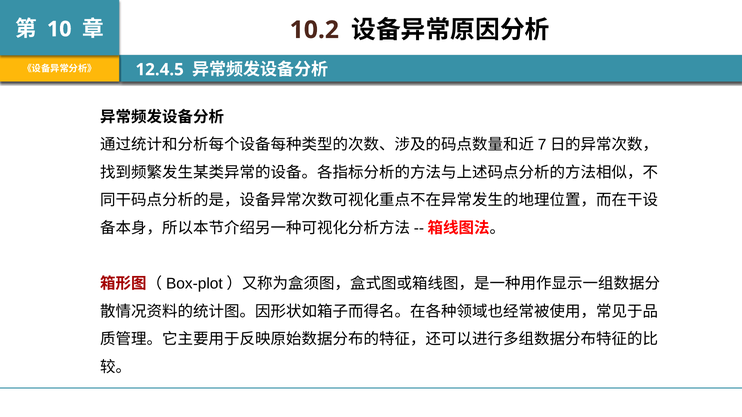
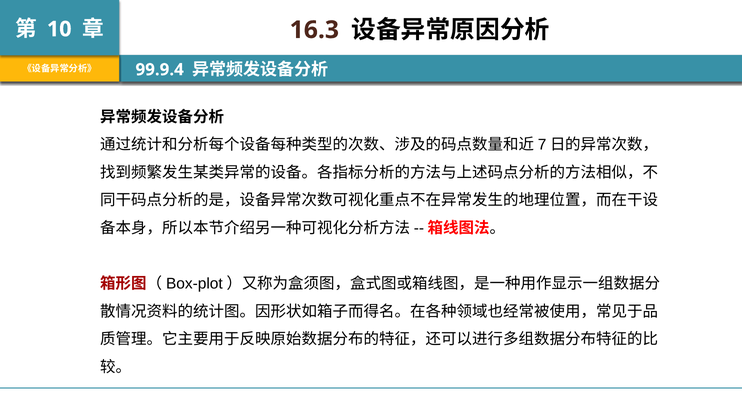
10.2: 10.2 -> 16.3 (314, 30)
12.4.5: 12.4.5 -> 99.9.4 (160, 70)
